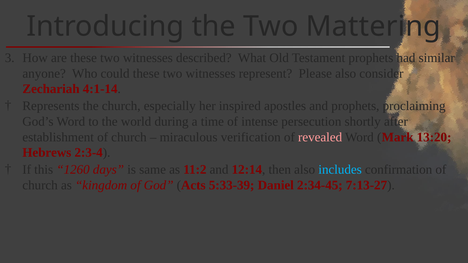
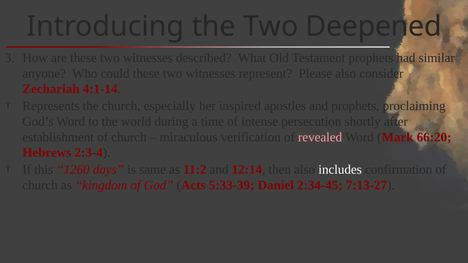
Mattering: Mattering -> Deepened (374, 27)
13:20: 13:20 -> 66:20 (434, 137)
includes colour: light blue -> white (340, 170)
